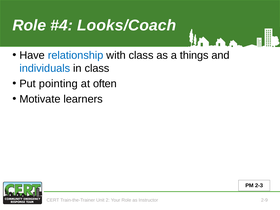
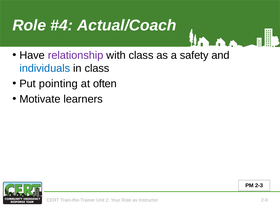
Looks/Coach: Looks/Coach -> Actual/Coach (127, 25)
relationship colour: blue -> purple (76, 55)
things: things -> safety (194, 55)
